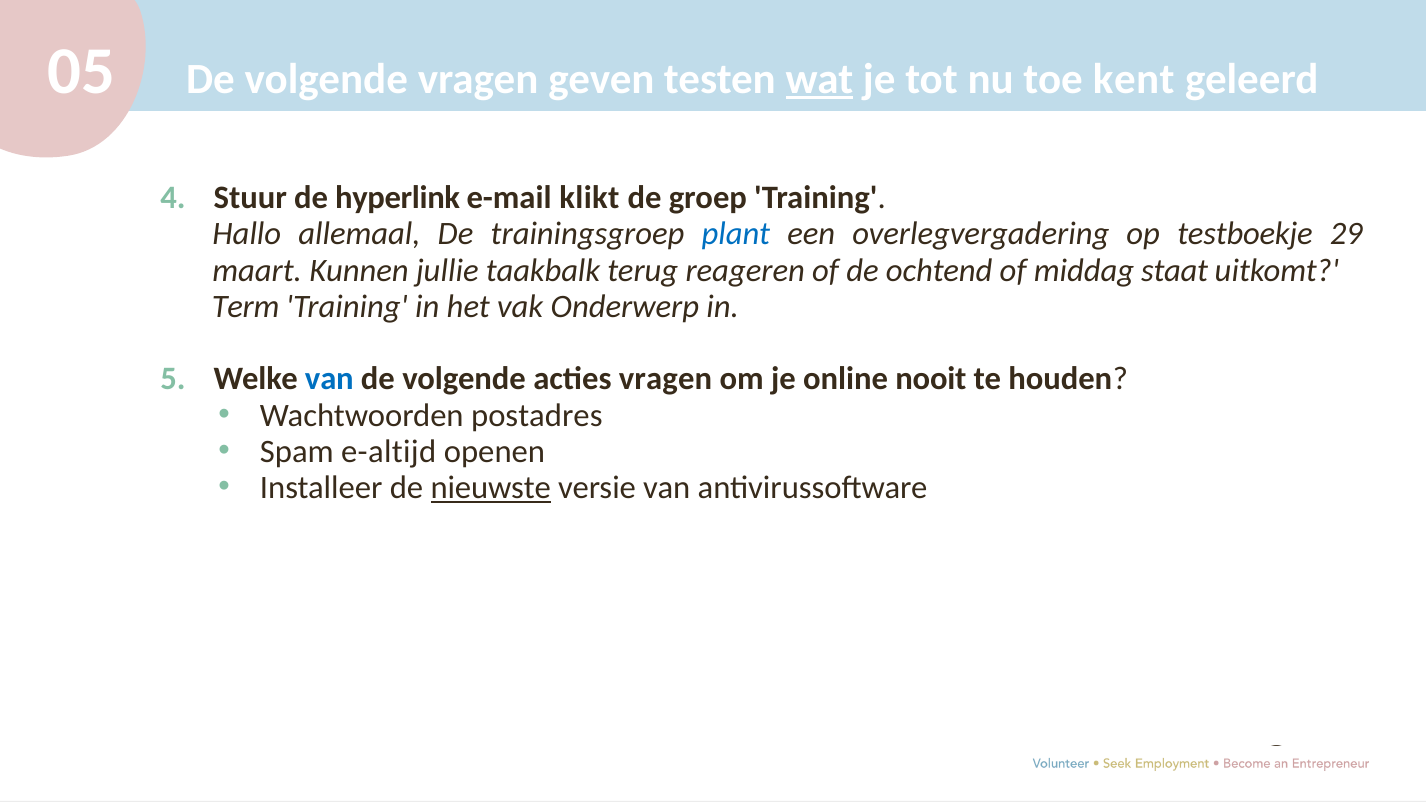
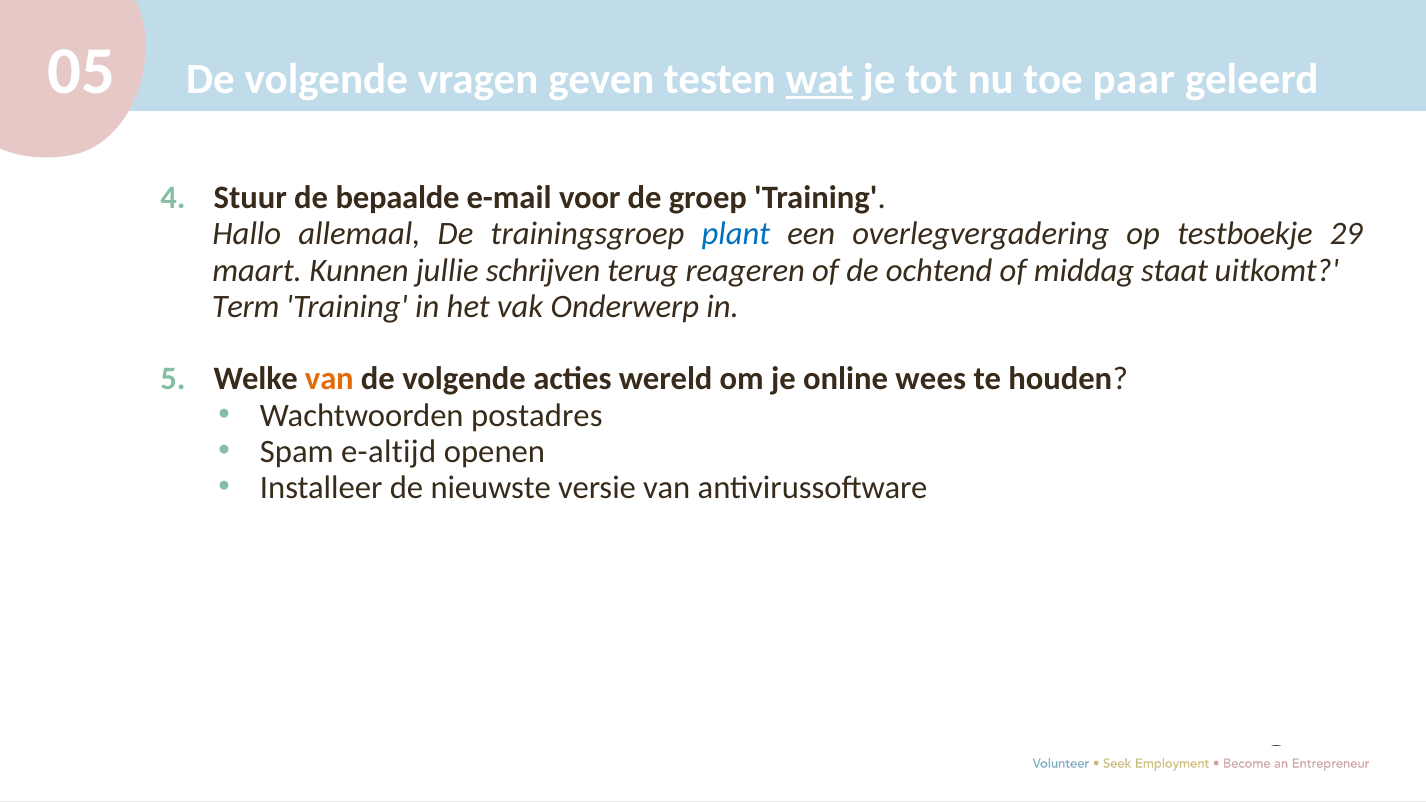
kent: kent -> paar (1134, 79)
hyperlink: hyperlink -> bepaalde (398, 198)
klikt: klikt -> voor (590, 198)
taakbalk: taakbalk -> schrijven (543, 270)
van colour: blue -> orange (329, 379)
acties vragen: vragen -> wereld (666, 379)
nooit: nooit -> wees (931, 379)
nieuwste underline: present -> none (491, 488)
